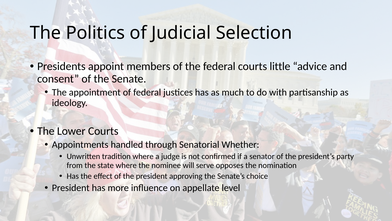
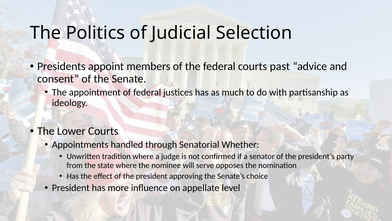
little: little -> past (280, 66)
